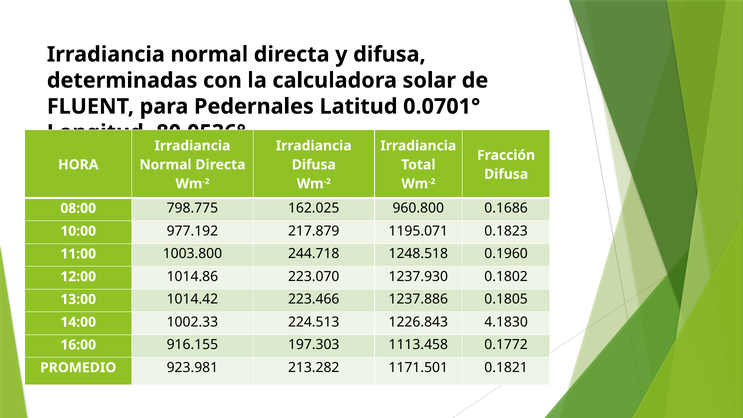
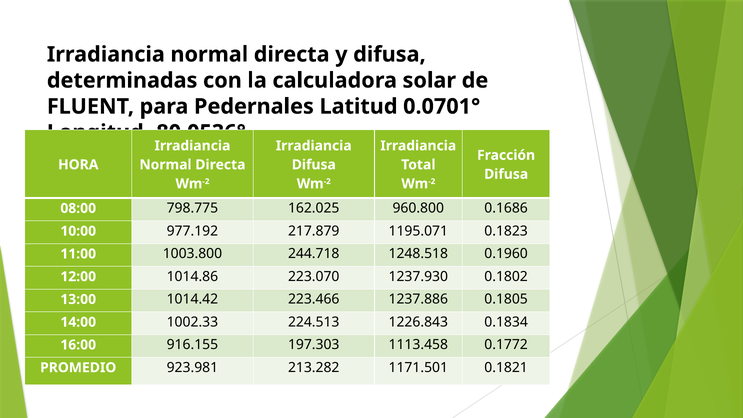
4.1830: 4.1830 -> 0.1834 (506, 322)
